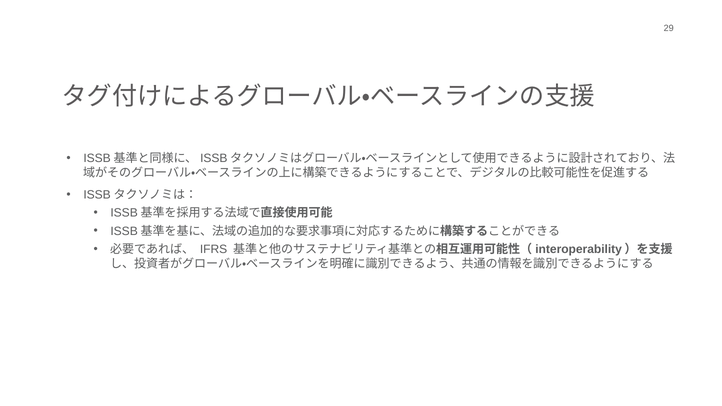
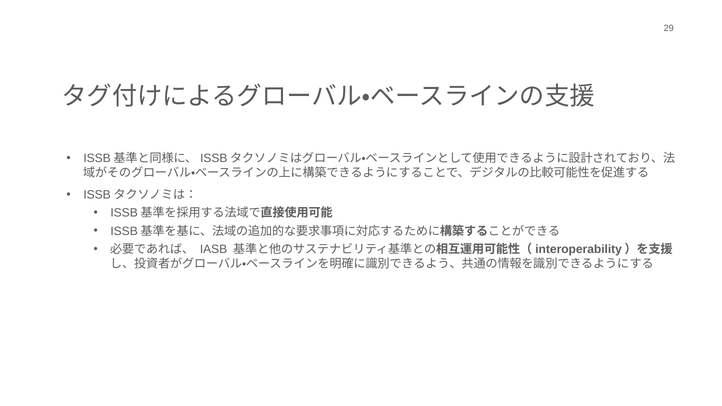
IFRS: IFRS -> IASB (214, 249)
